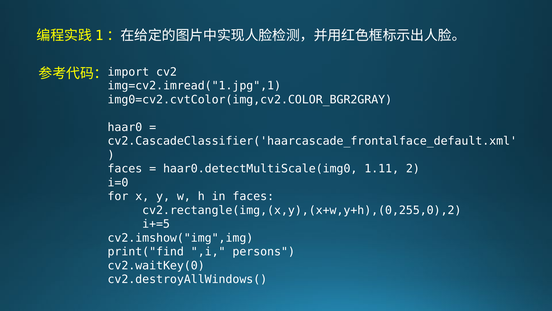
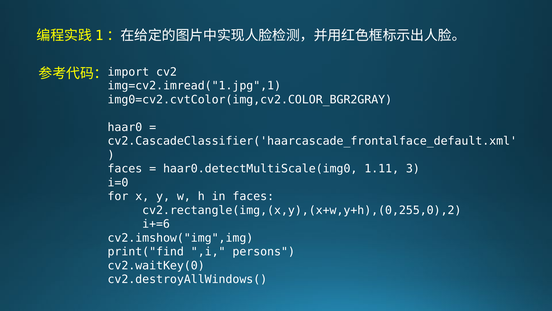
2: 2 -> 3 (413, 168)
i+=5: i+=5 -> i+=6 (156, 224)
